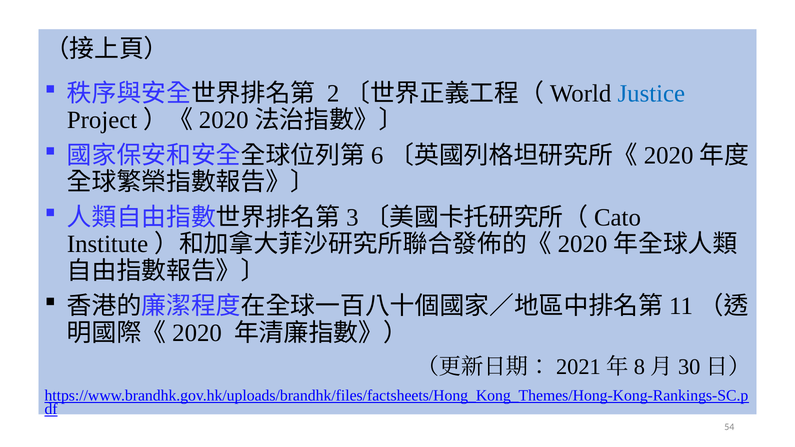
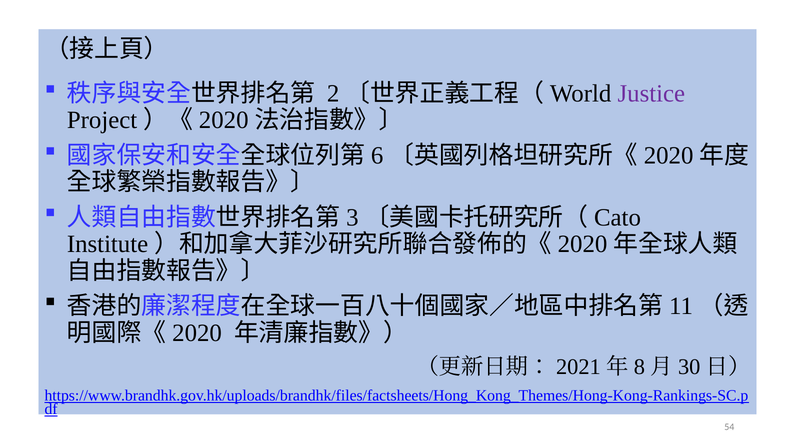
Justice colour: blue -> purple (651, 94)
